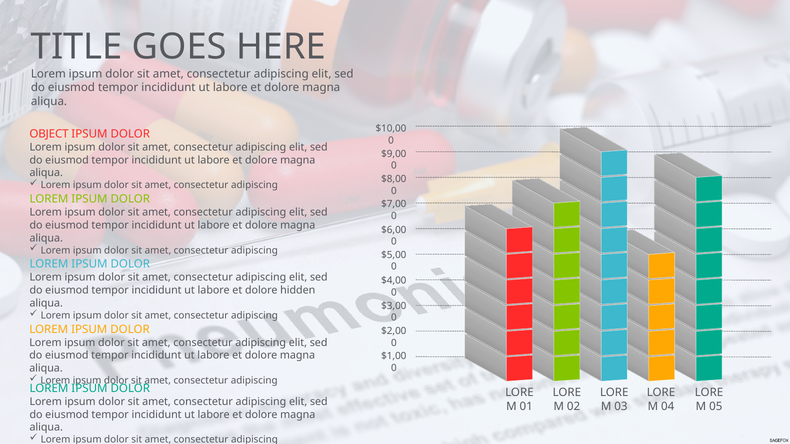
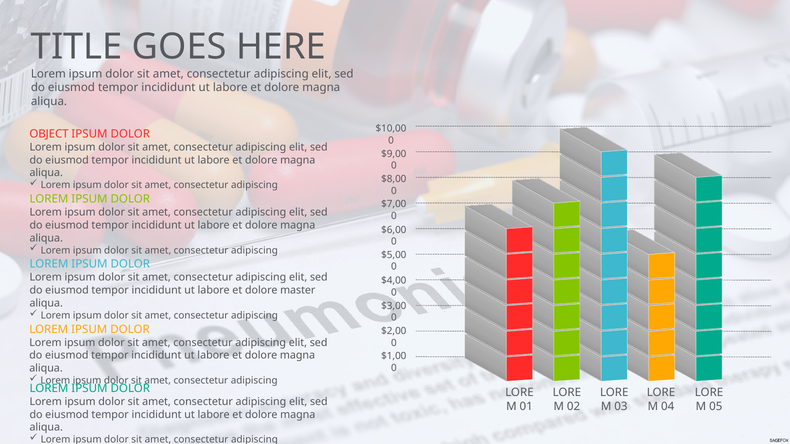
hidden: hidden -> master (298, 291)
